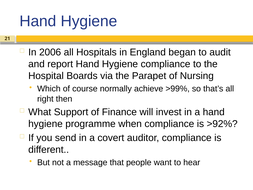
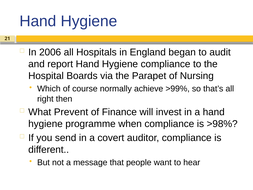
Support: Support -> Prevent (71, 112)
>92%: >92% -> >98% (222, 124)
